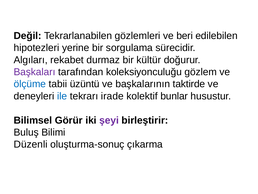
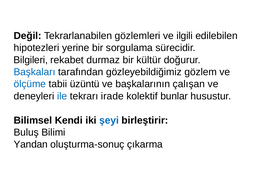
beri: beri -> ilgili (185, 36)
Algıları: Algıları -> Bilgileri (31, 60)
Başkaları colour: purple -> blue (35, 72)
koleksiyonculuğu: koleksiyonculuğu -> gözleyebildiğimiz (144, 72)
taktirde: taktirde -> çalışan (189, 84)
Görür: Görür -> Kendi (69, 120)
şeyi colour: purple -> blue (109, 120)
Düzenli: Düzenli -> Yandan (31, 144)
